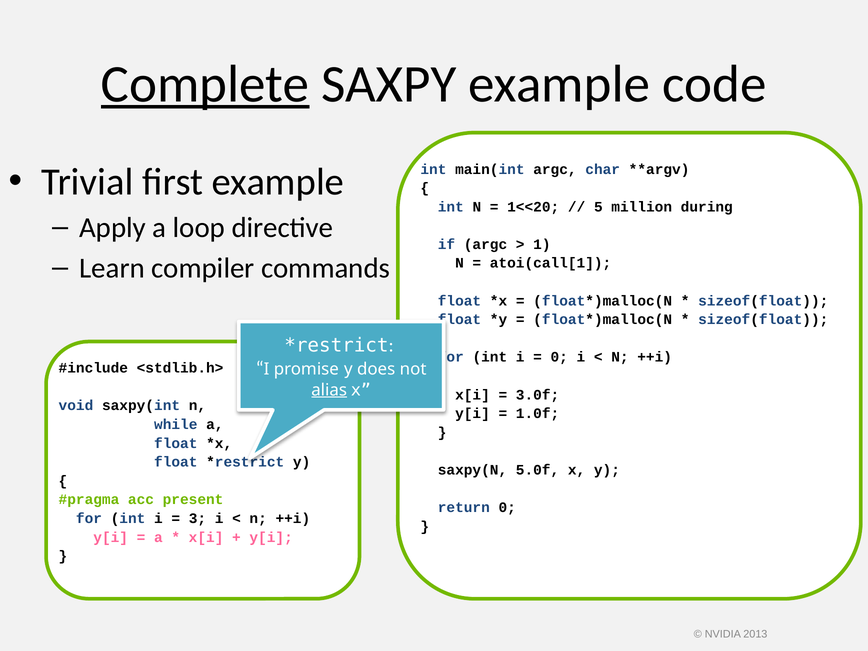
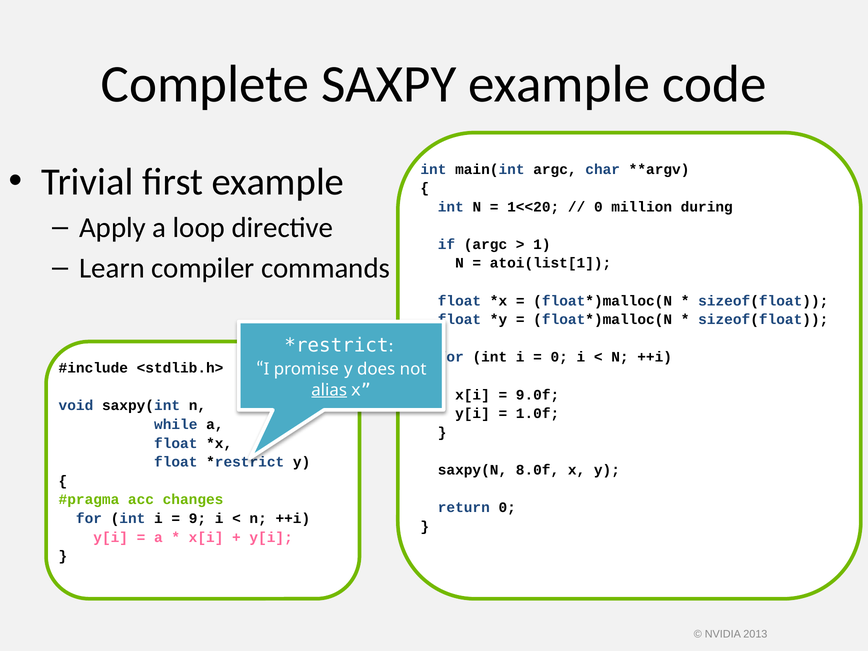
Complete underline: present -> none (205, 84)
5: 5 -> 0 (598, 207)
atoi(call[1: atoi(call[1 -> atoi(list[1 (551, 263)
3.0f: 3.0f -> 9.0f (538, 395)
5.0f: 5.0f -> 8.0f (538, 470)
present: present -> changes (193, 500)
3: 3 -> 9 (197, 518)
